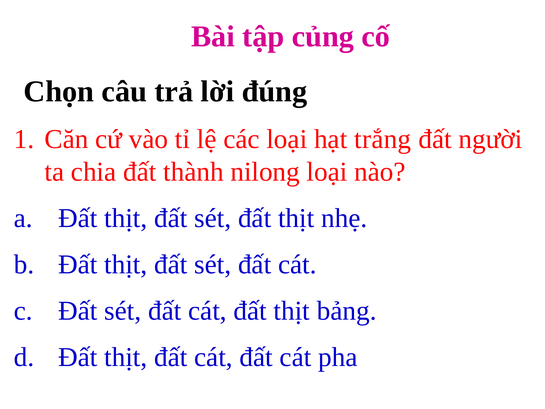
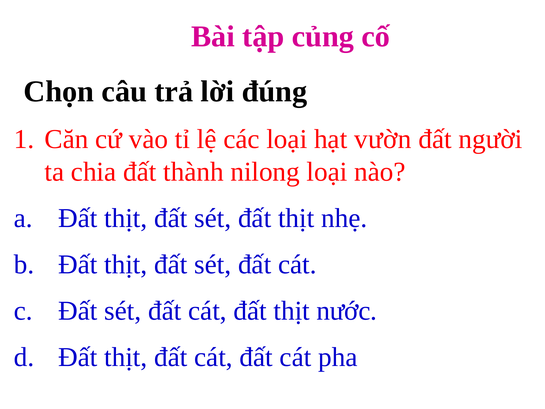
trắng: trắng -> vườn (383, 139)
bảng: bảng -> nước (347, 311)
